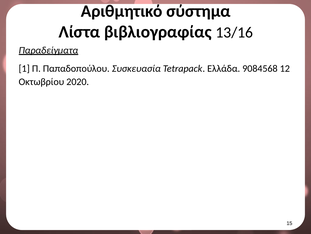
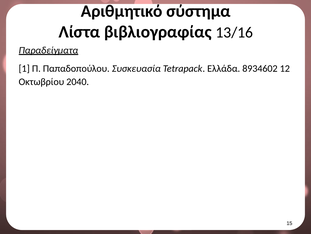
9084568: 9084568 -> 8934602 (260, 68)
2020: 2020 -> 2040 (78, 81)
